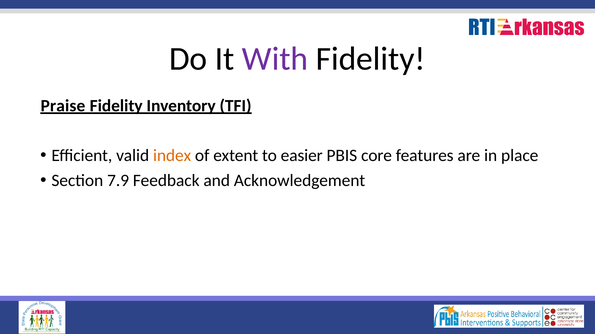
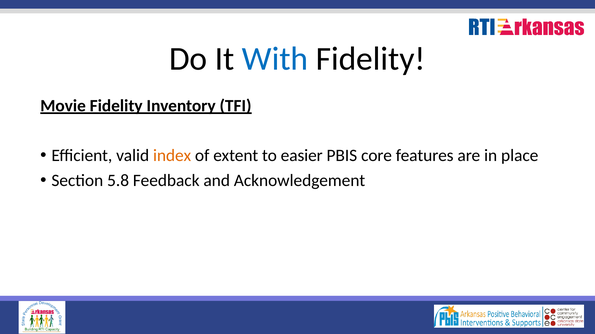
With colour: purple -> blue (275, 59)
Praise: Praise -> Movie (63, 106)
7.9: 7.9 -> 5.8 (118, 181)
